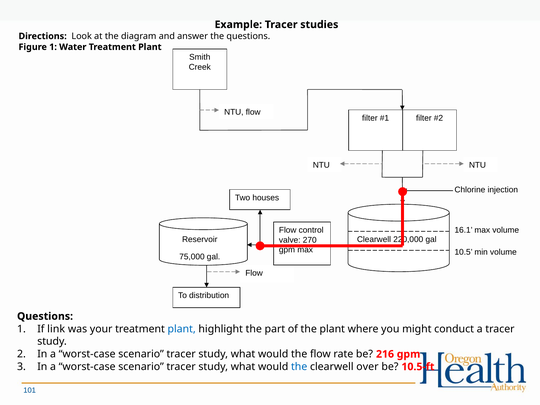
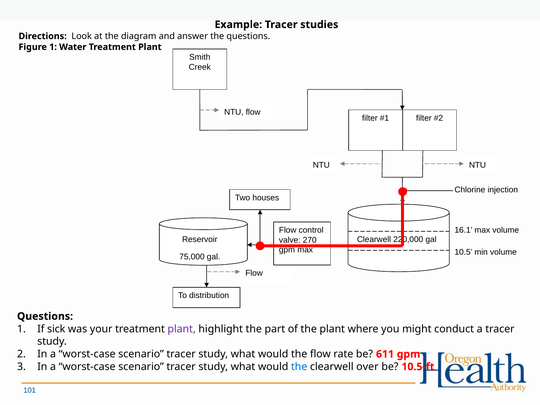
link: link -> sick (56, 329)
plant colour: blue -> purple (182, 329)
216: 216 -> 611 (385, 354)
